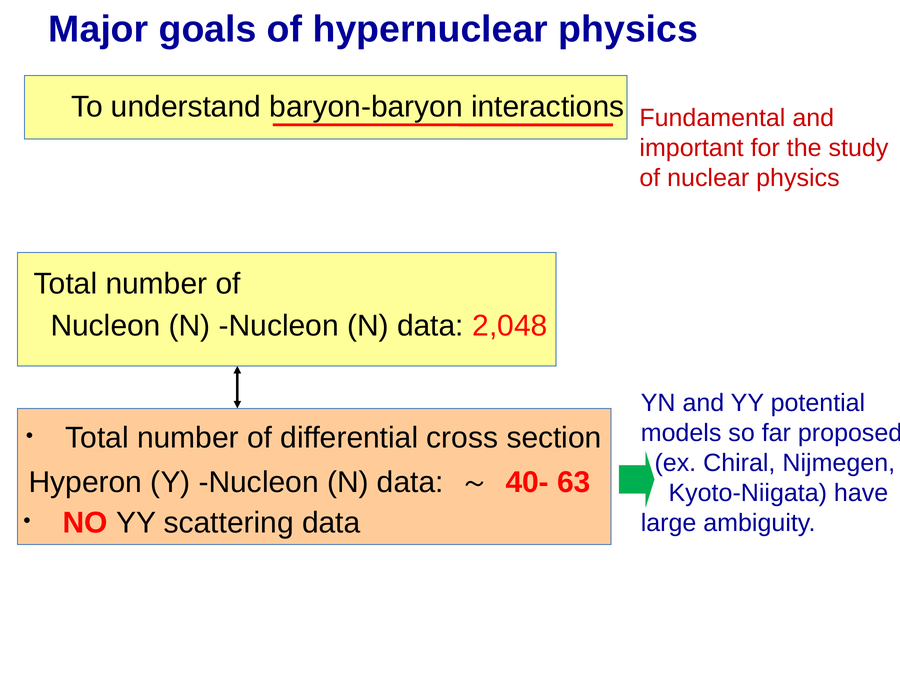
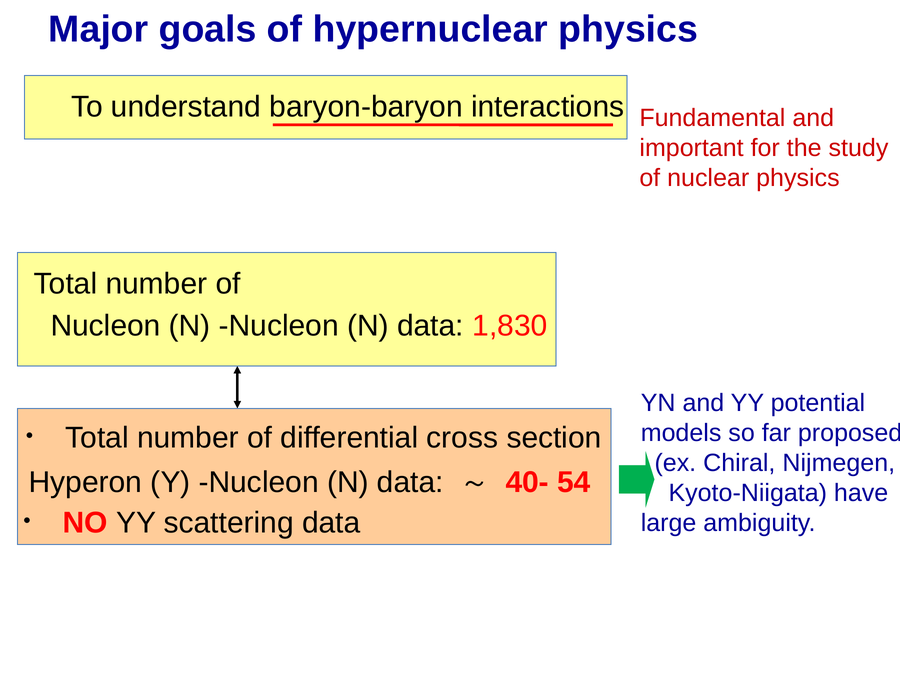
2,048: 2,048 -> 1,830 (510, 326)
63: 63 -> 54 (574, 482)
